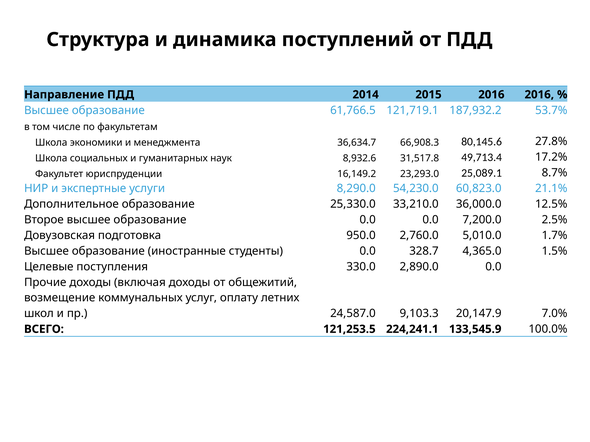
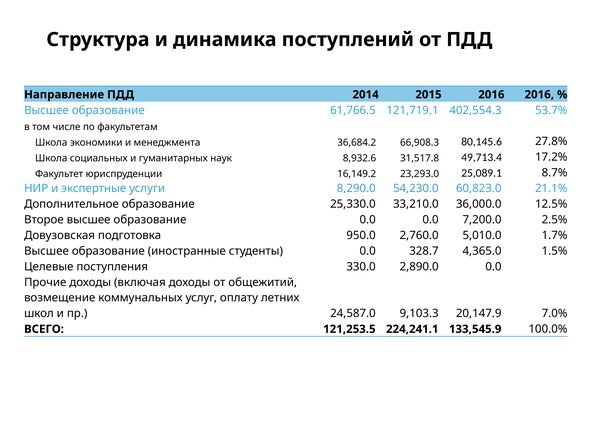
187,932.2: 187,932.2 -> 402,554.3 (475, 110)
36,634.7: 36,634.7 -> 36,684.2 (357, 143)
